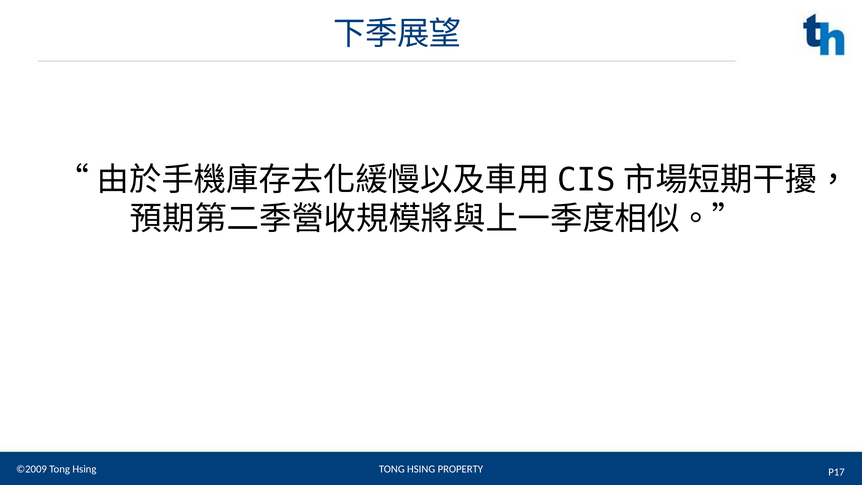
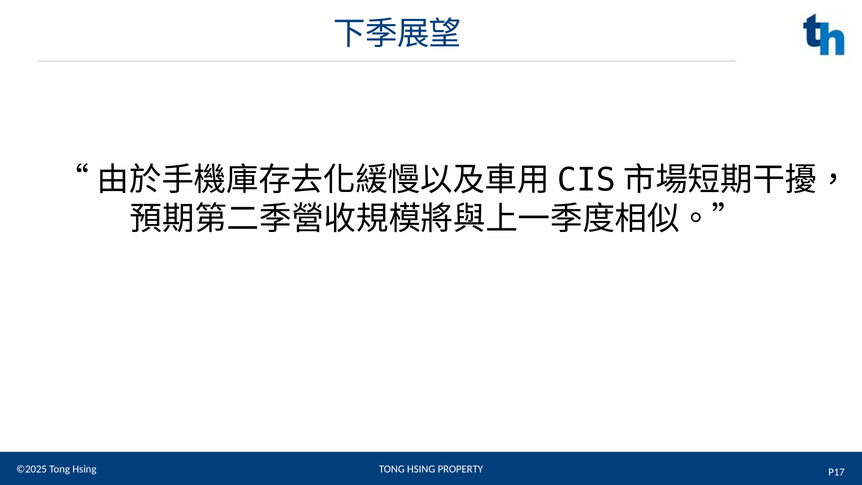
©2009: ©2009 -> ©2025 (32, 469)
